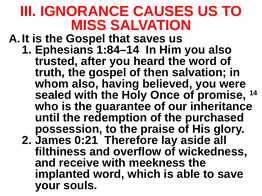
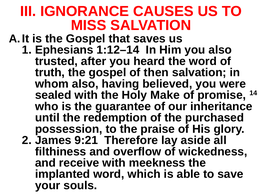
1:84–14: 1:84–14 -> 1:12–14 (118, 50)
Once: Once -> Make (165, 95)
0:21: 0:21 -> 9:21 (86, 141)
